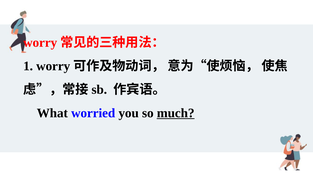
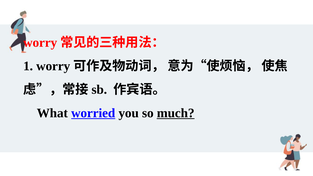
worried underline: none -> present (93, 113)
